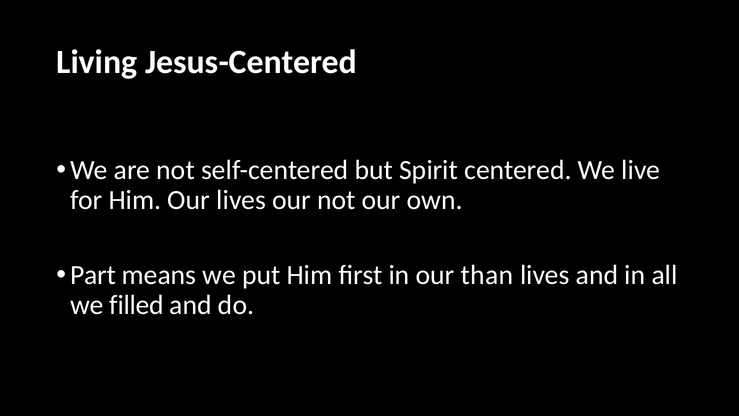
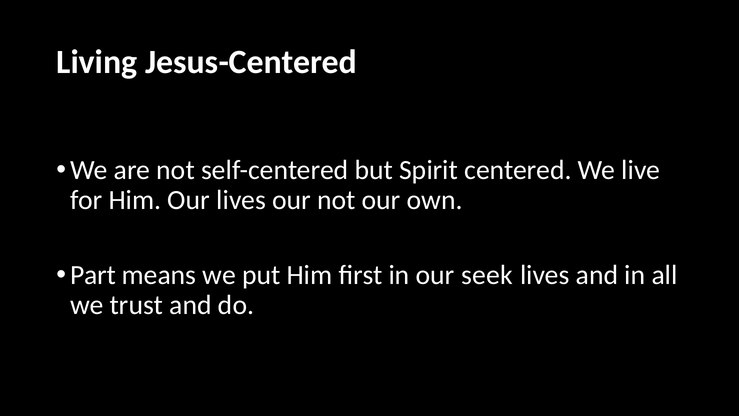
than: than -> seek (487, 275)
filled: filled -> trust (136, 305)
